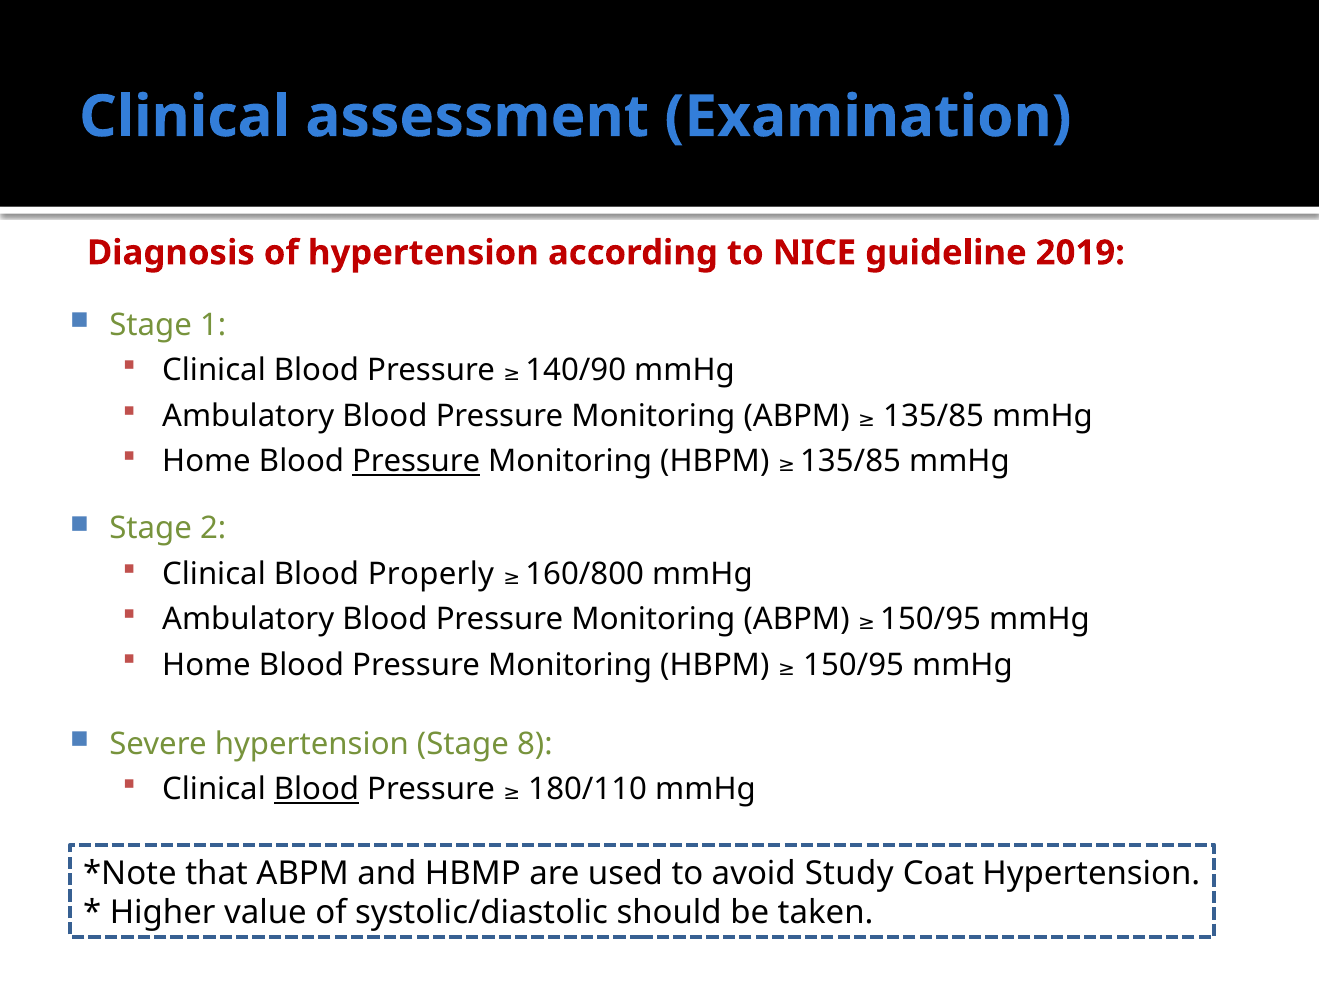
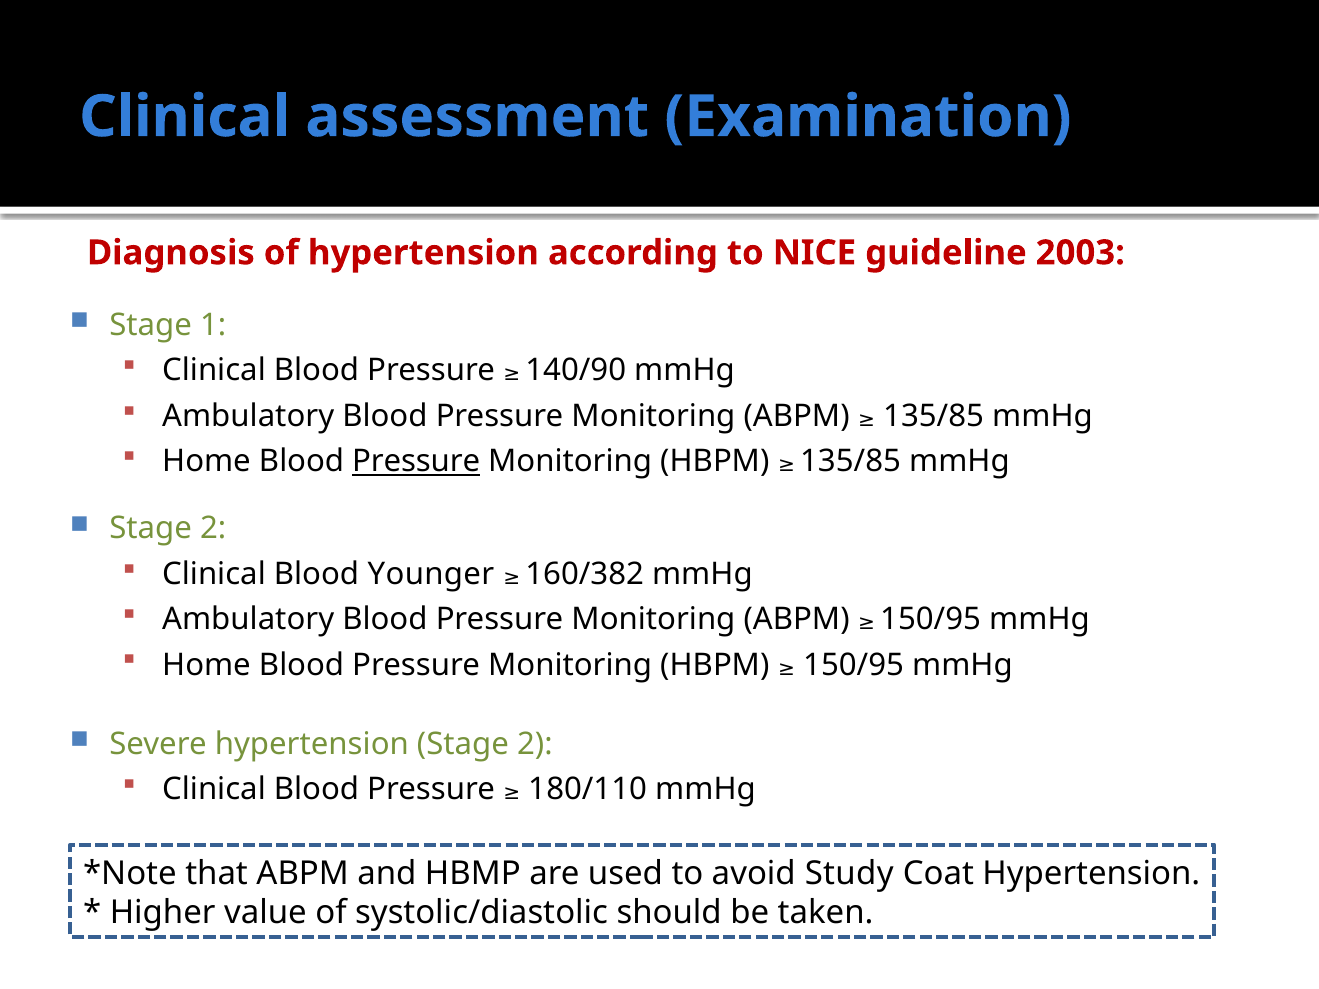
2019: 2019 -> 2003 (1080, 253)
Properly: Properly -> Younger (431, 574)
160/800: 160/800 -> 160/382 (585, 574)
hypertension Stage 8: 8 -> 2 (535, 744)
Blood underline: present -> none (316, 789)
